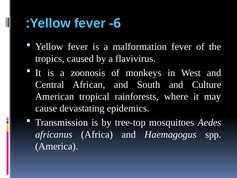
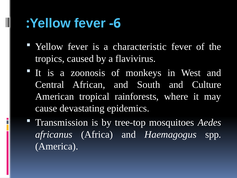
malformation: malformation -> characteristic (140, 47)
